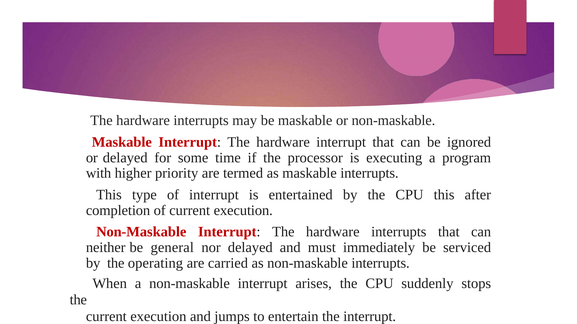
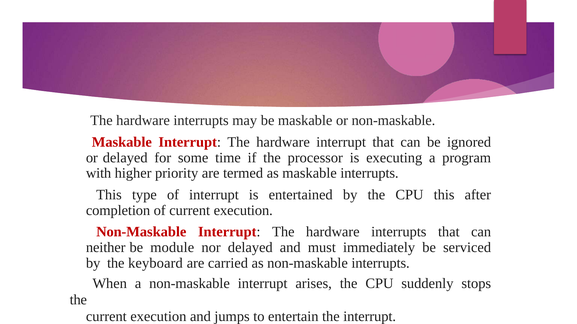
general: general -> module (172, 248)
operating: operating -> keyboard (155, 263)
